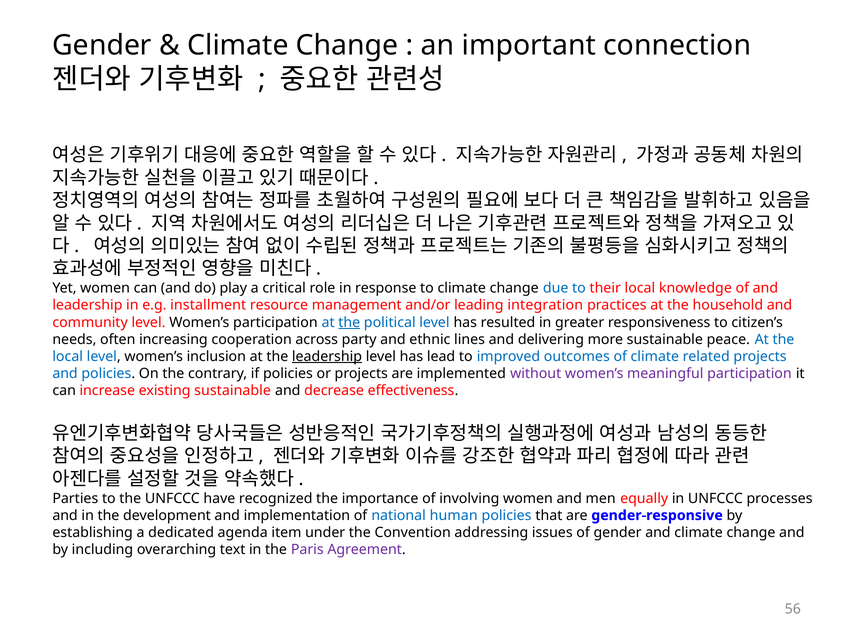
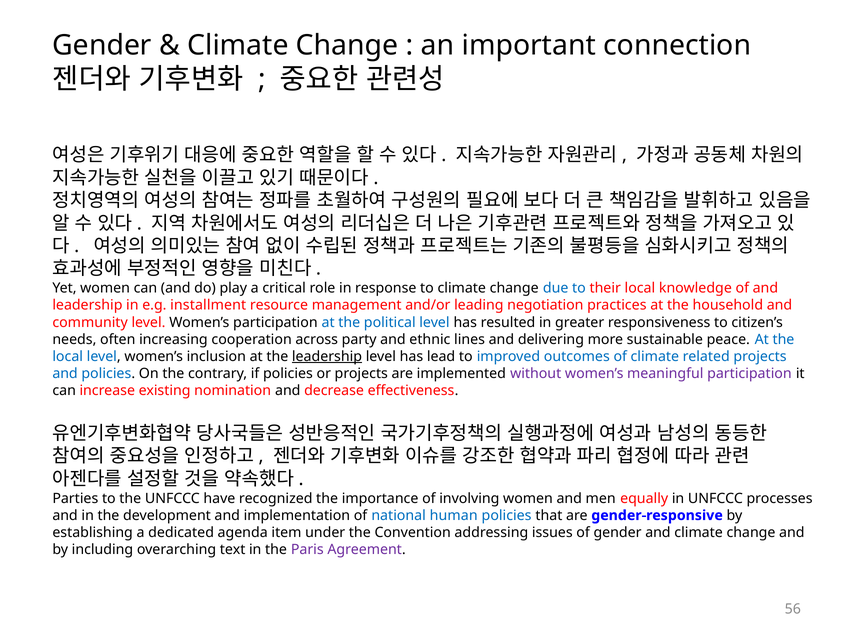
integration: integration -> negotiation (545, 305)
the underline: present -> none (349, 322)
existing sustainable: sustainable -> nomination (233, 390)
